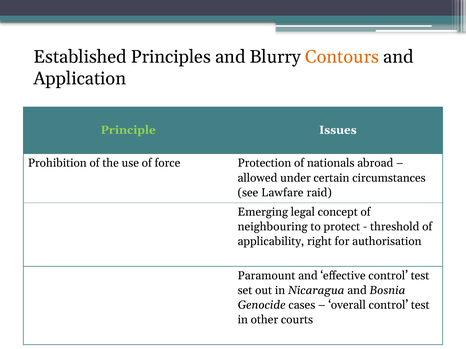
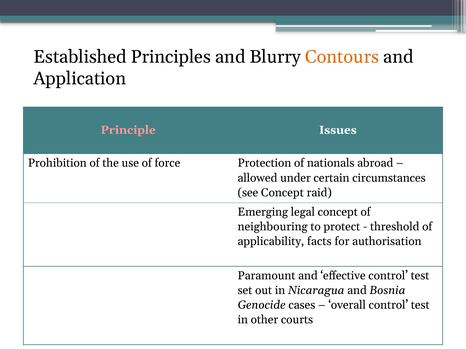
Principle colour: light green -> pink (128, 130)
see Lawfare: Lawfare -> Concept (282, 193)
right: right -> facts (319, 242)
